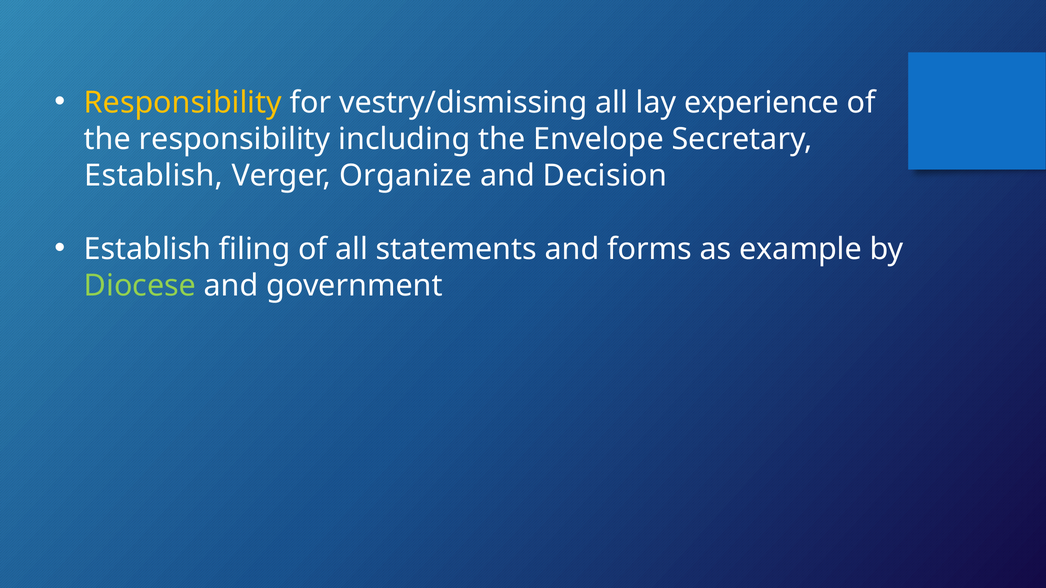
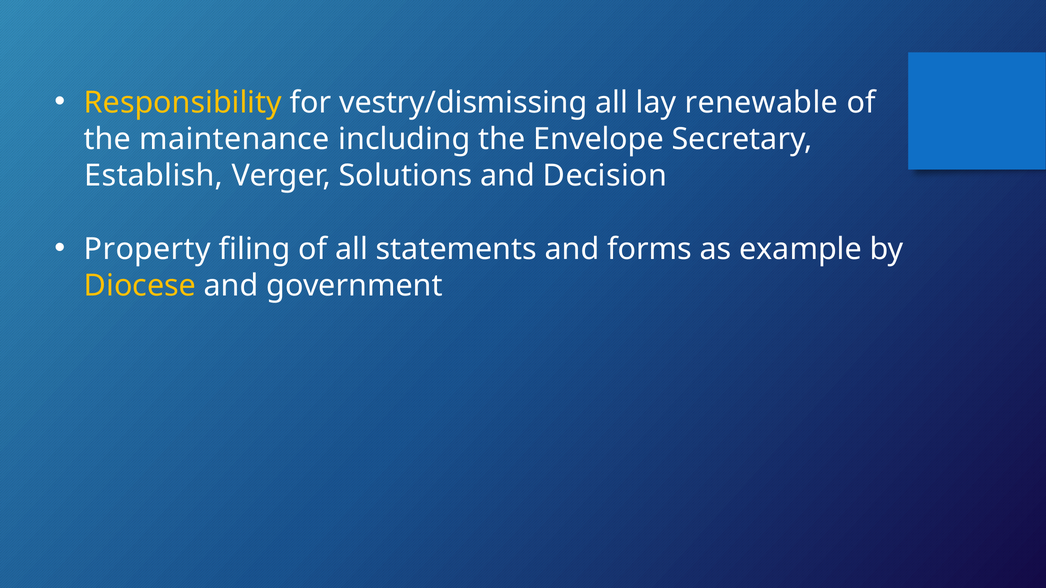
experience: experience -> renewable (761, 103)
the responsibility: responsibility -> maintenance (234, 139)
Organize: Organize -> Solutions (406, 176)
Establish: Establish -> Property (147, 249)
Diocese colour: light green -> yellow (140, 286)
